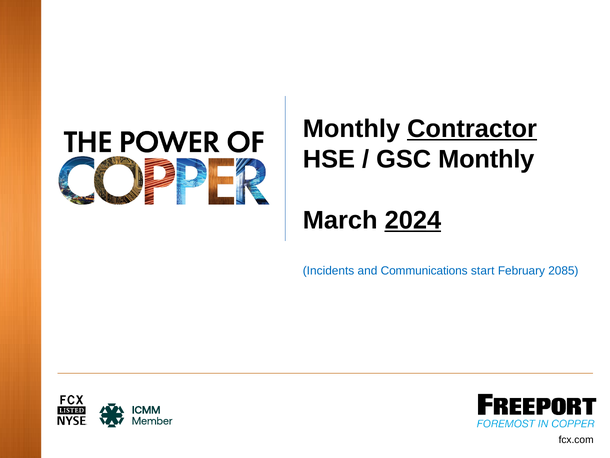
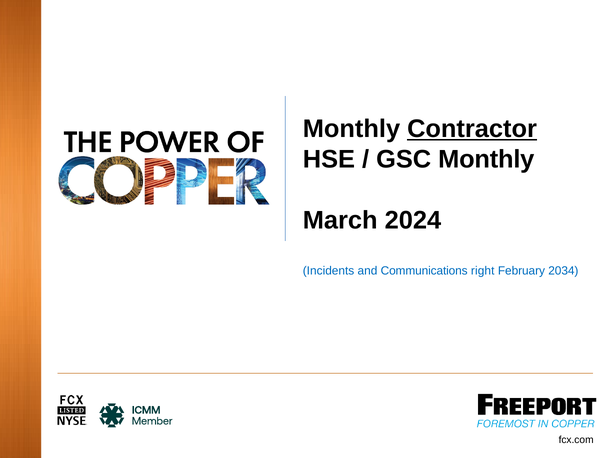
2024 underline: present -> none (413, 220)
start: start -> right (483, 271)
2085: 2085 -> 2034 (563, 271)
